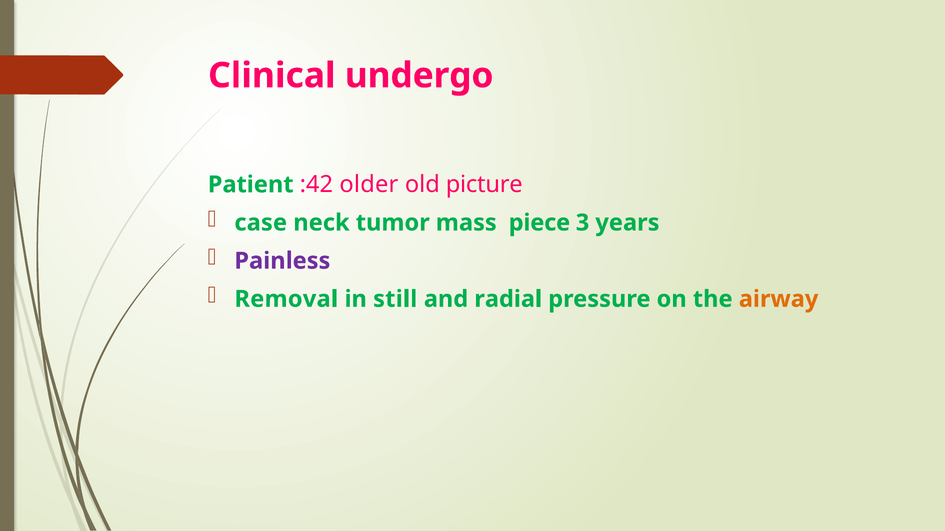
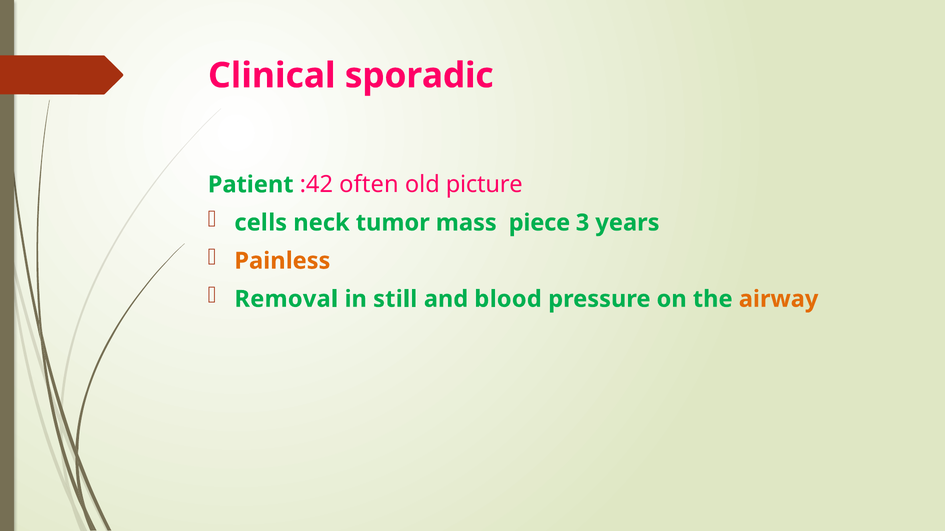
undergo: undergo -> sporadic (419, 76)
older: older -> often (369, 185)
case: case -> cells (261, 223)
Painless colour: purple -> orange (282, 261)
radial: radial -> blood (508, 299)
